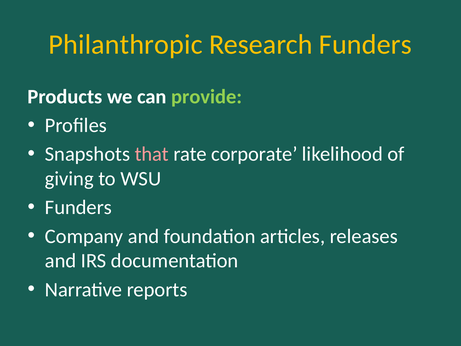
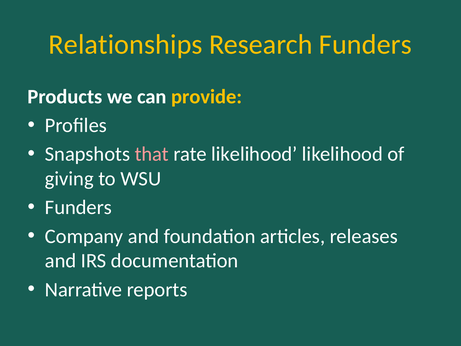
Philanthropic: Philanthropic -> Relationships (126, 45)
provide colour: light green -> yellow (207, 97)
rate corporate: corporate -> likelihood (254, 154)
